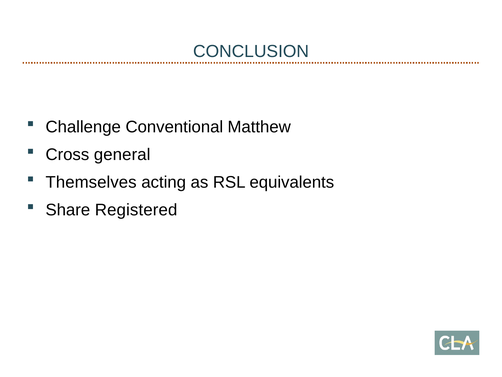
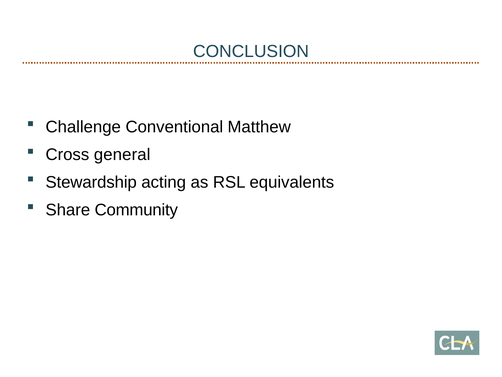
Themselves: Themselves -> Stewardship (91, 182)
Registered: Registered -> Community (136, 210)
